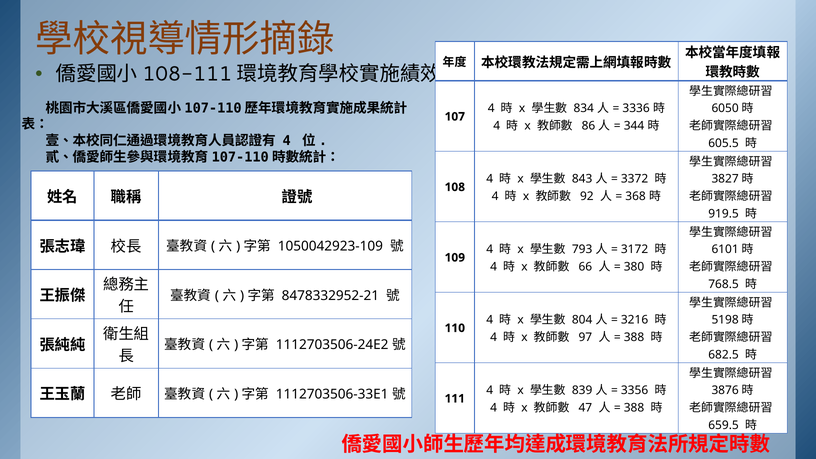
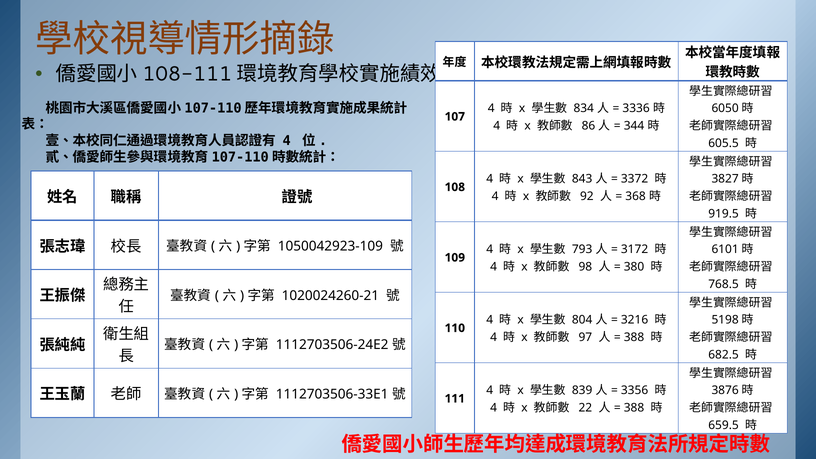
66: 66 -> 98 (585, 267)
8478332952-21: 8478332952-21 -> 1020024260-21 (330, 296)
47: 47 -> 22 (585, 408)
